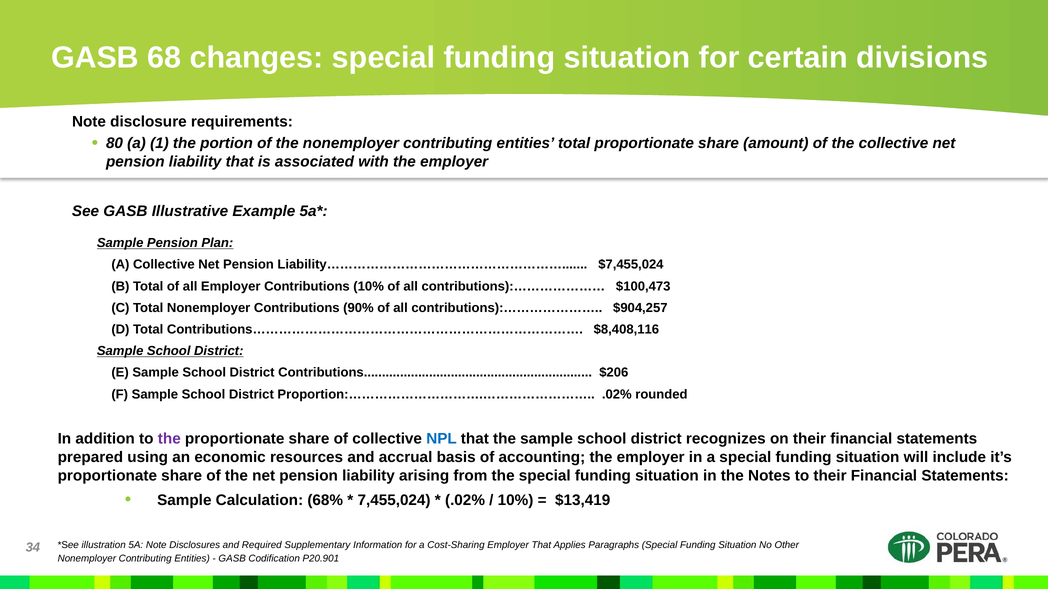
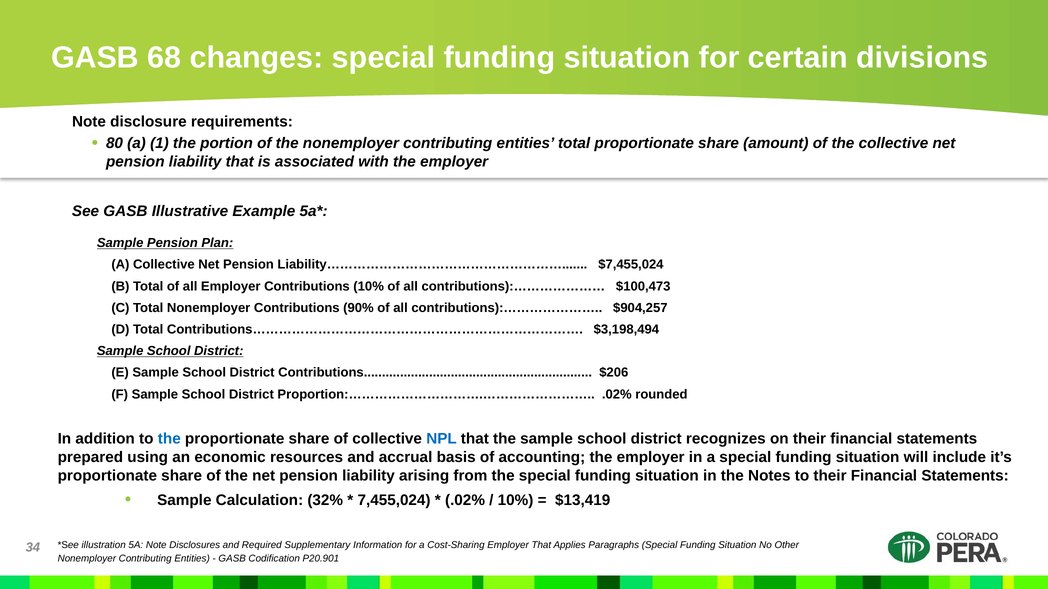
$8,408,116: $8,408,116 -> $3,198,494 (626, 329)
the colour: purple -> blue (169, 439)
68%: 68% -> 32% (325, 500)
